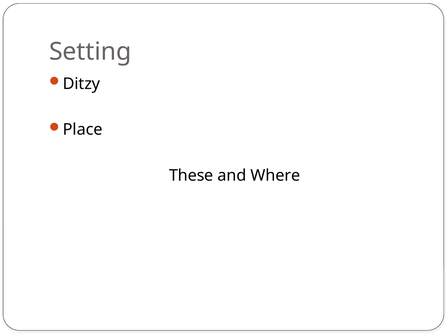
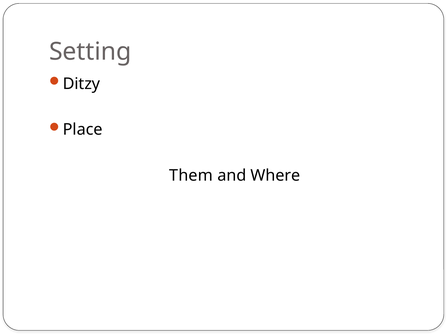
These: These -> Them (191, 176)
